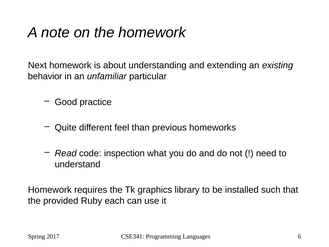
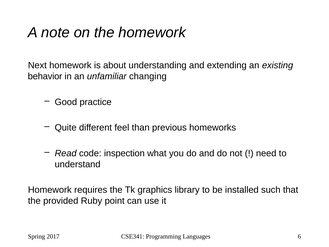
particular: particular -> changing (148, 76)
each: each -> point (115, 201)
